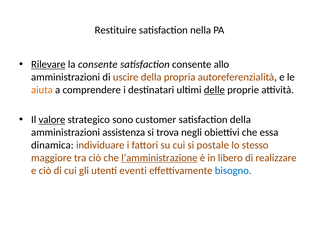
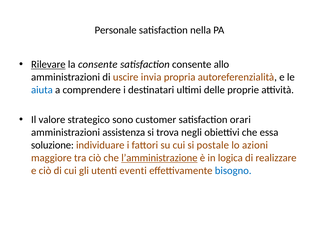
Restituire: Restituire -> Personale (116, 30)
uscire della: della -> invia (151, 77)
aiuta colour: orange -> blue (42, 90)
delle underline: present -> none (214, 90)
valore underline: present -> none (52, 120)
satisfaction della: della -> orari (240, 120)
dinamica: dinamica -> soluzione (52, 145)
stesso: stesso -> azioni (255, 145)
libero: libero -> logica (230, 158)
